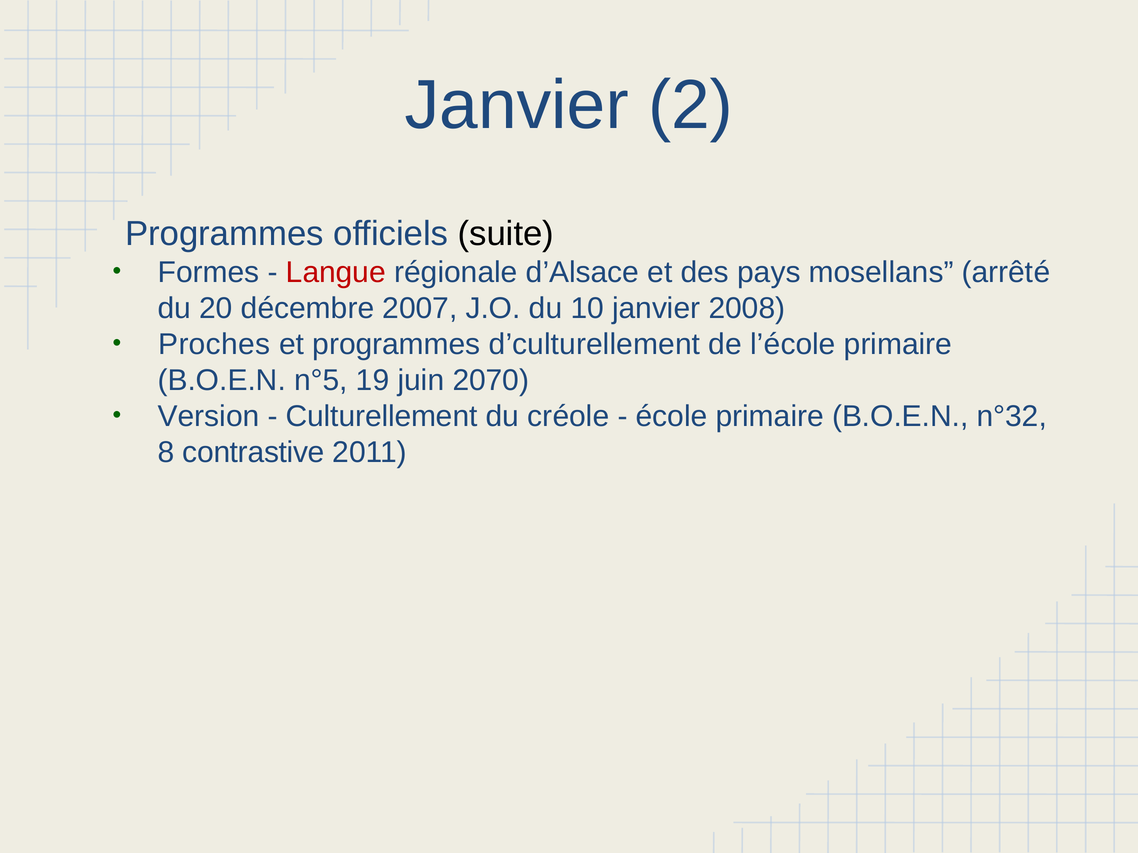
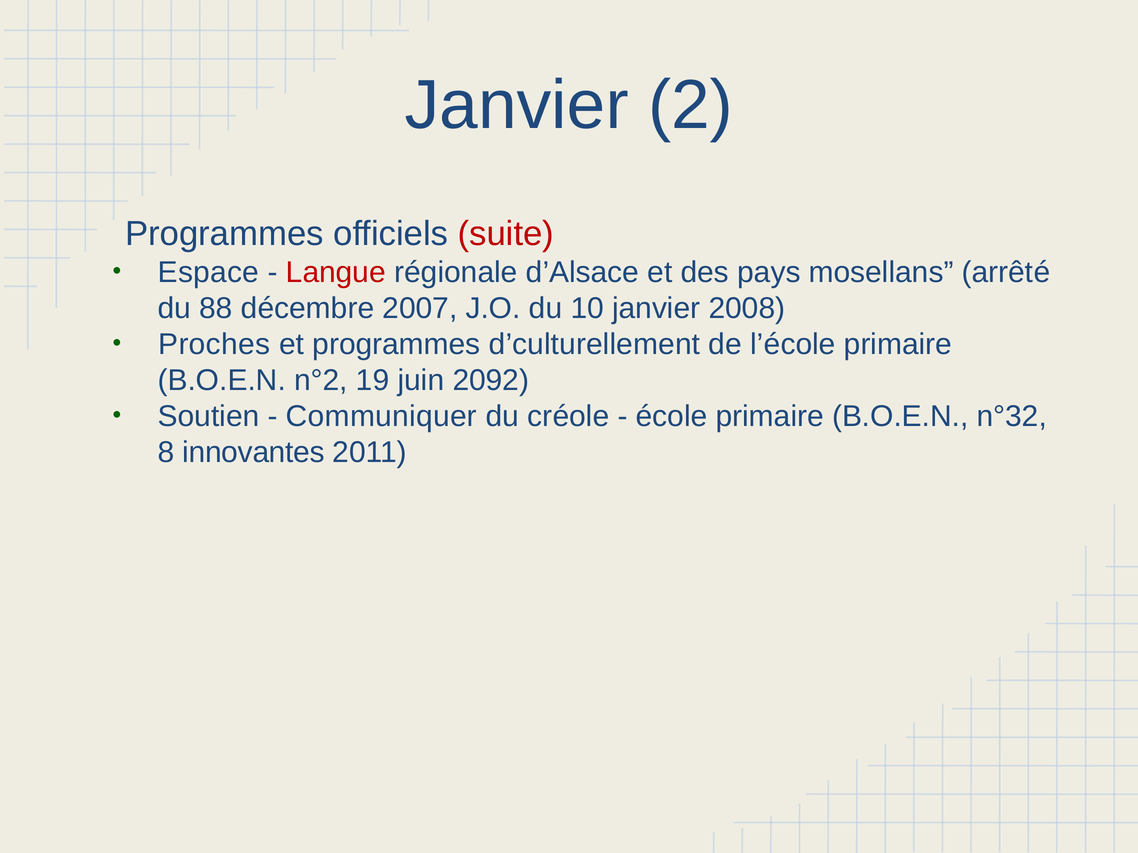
suite colour: black -> red (506, 234)
Formes: Formes -> Espace (208, 272)
20: 20 -> 88 (216, 308)
n°5: n°5 -> n°2 (321, 380)
2070: 2070 -> 2092 (491, 380)
Version: Version -> Soutien (209, 416)
Culturellement: Culturellement -> Communiquer (381, 416)
contrastive: contrastive -> innovantes (254, 452)
